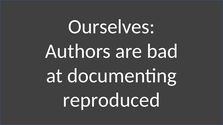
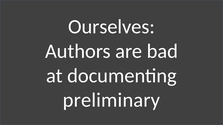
reproduced: reproduced -> preliminary (111, 100)
